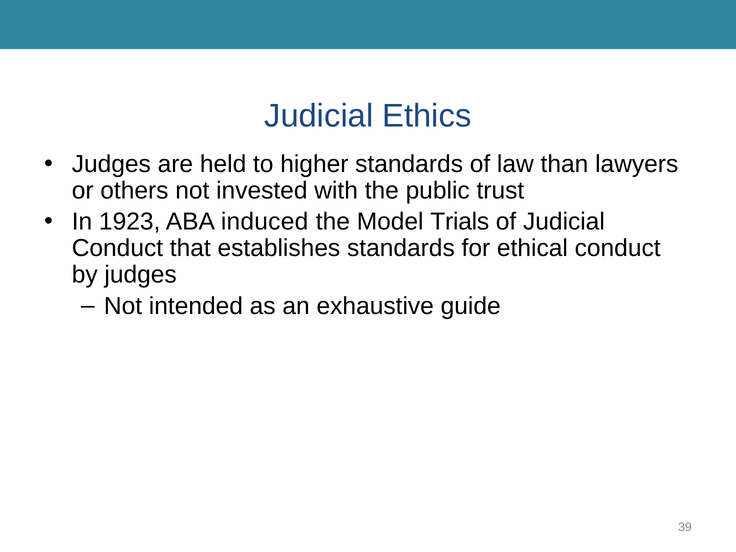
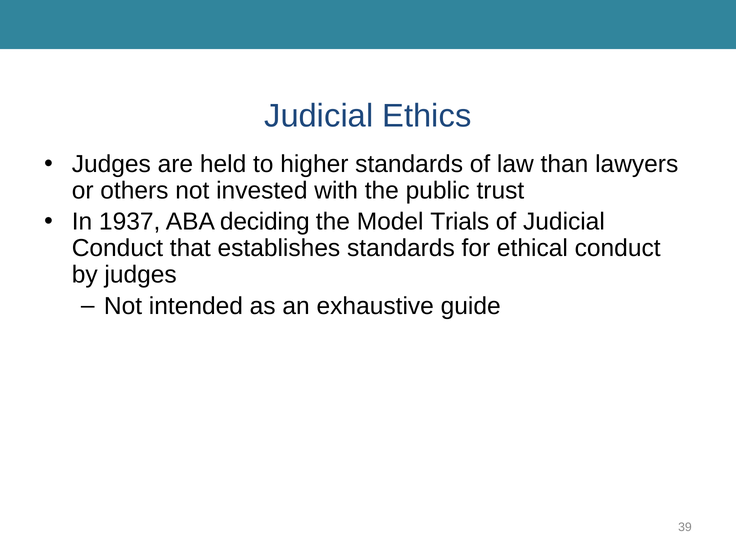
1923: 1923 -> 1937 (130, 222)
induced: induced -> deciding (265, 222)
